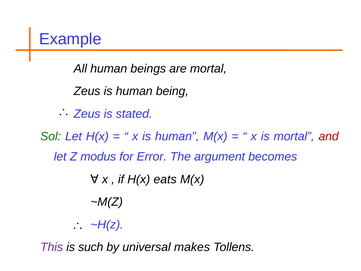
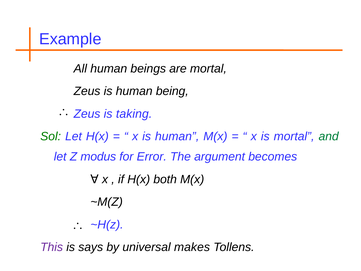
stated: stated -> taking (134, 114)
and colour: red -> green (329, 136)
eats: eats -> both (165, 179)
such: such -> says (91, 247)
